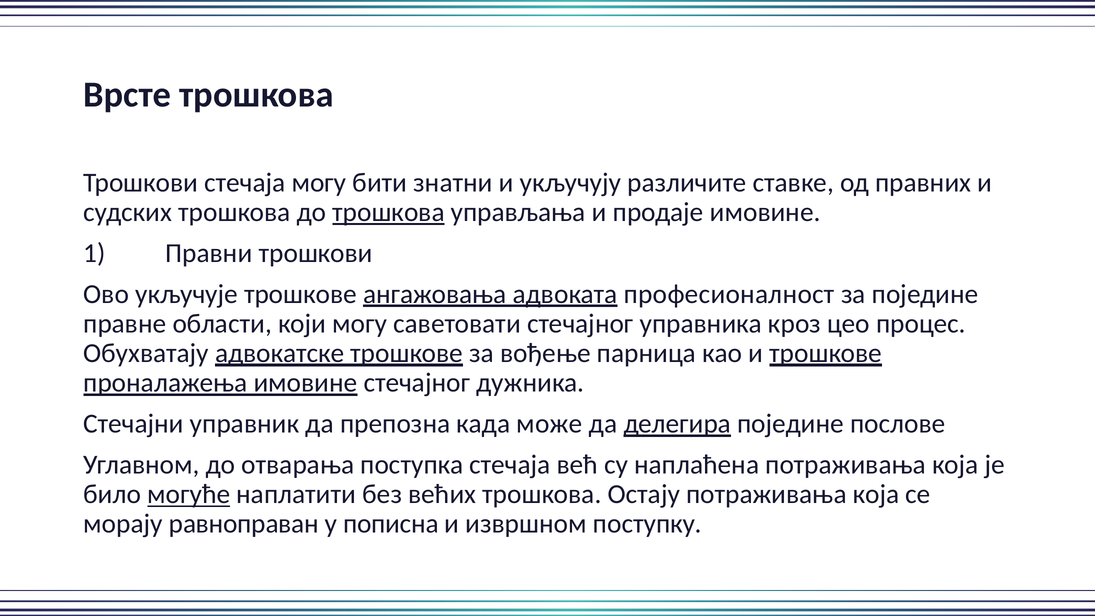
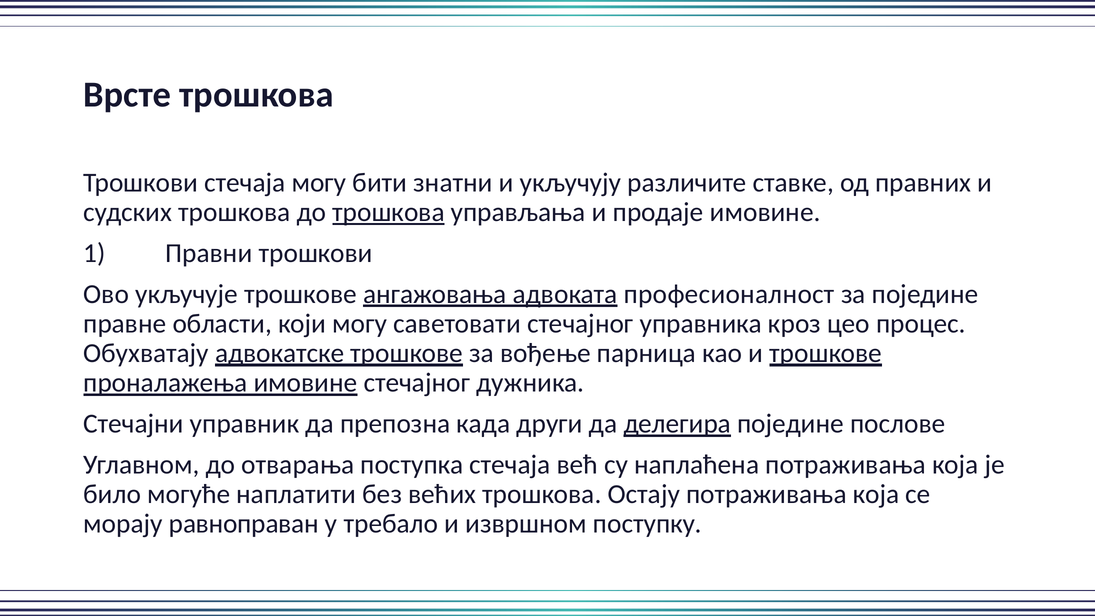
може: може -> други (550, 424)
могуће underline: present -> none (189, 494)
пописна: пописна -> требало (391, 524)
